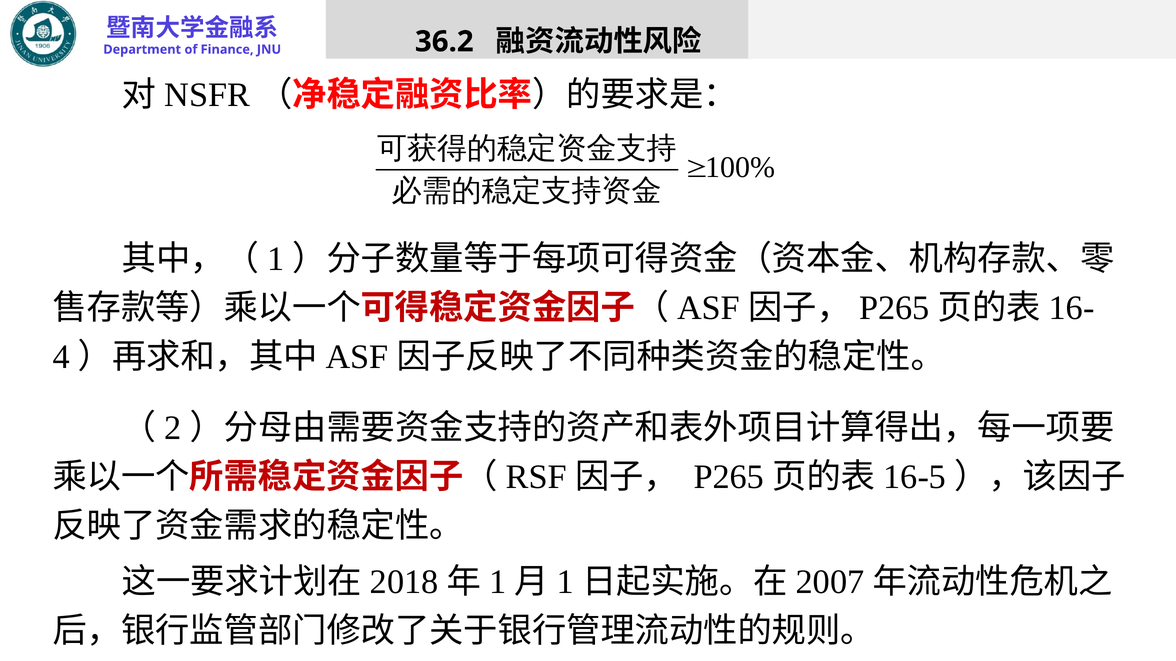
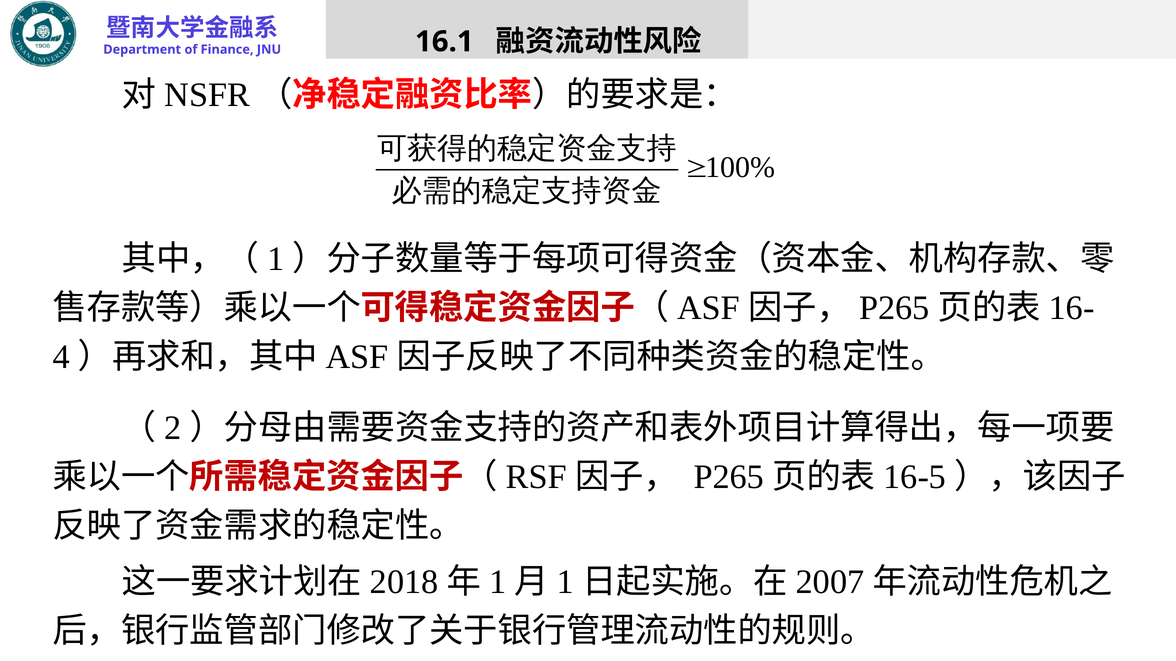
36.2: 36.2 -> 16.1 (444, 42)
